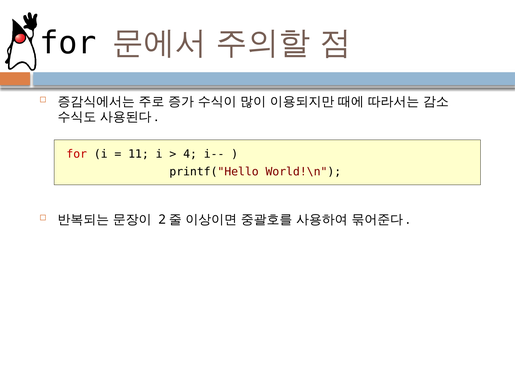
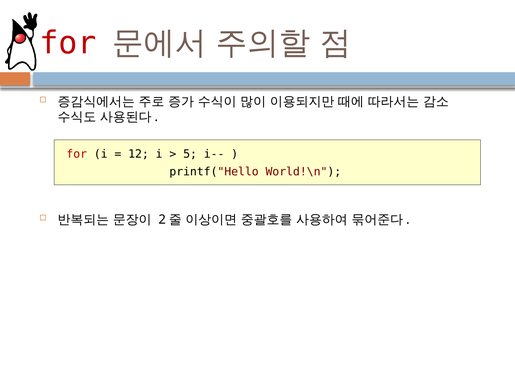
for colour: black -> red (68, 43)
11: 11 -> 12 (139, 154)
4: 4 -> 5 (190, 154)
